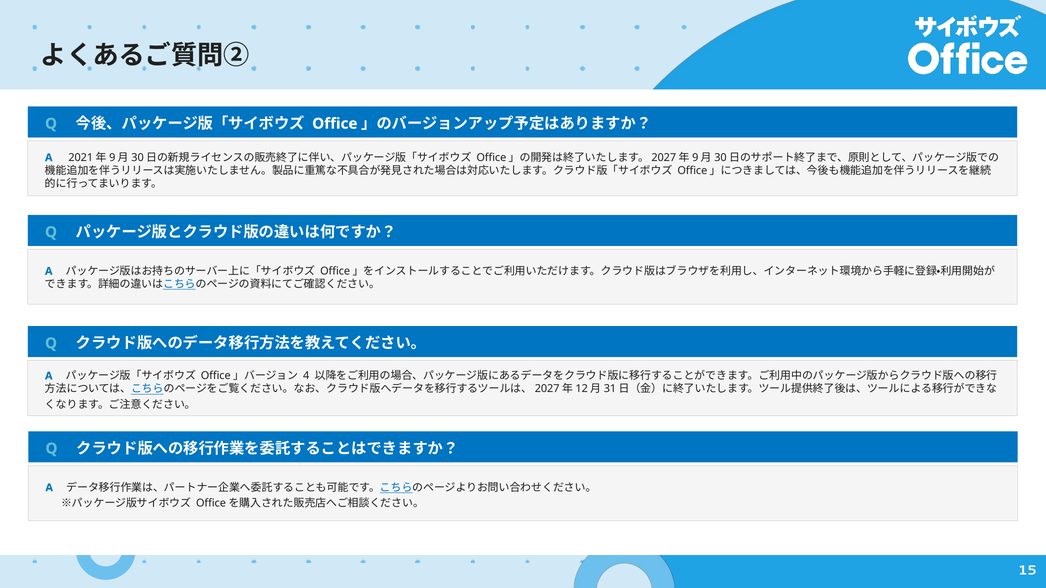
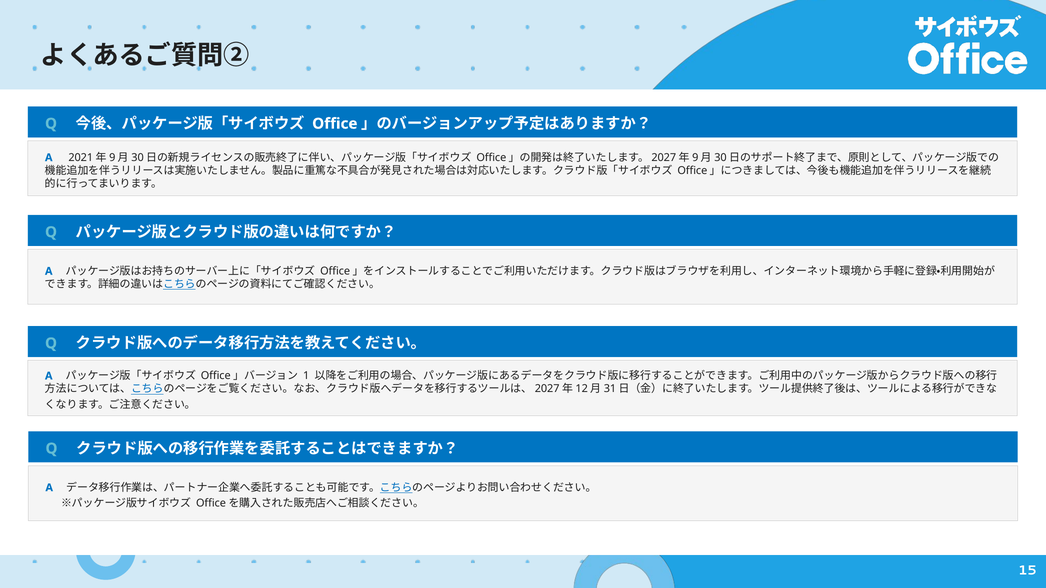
4: 4 -> 1 (306, 376)
